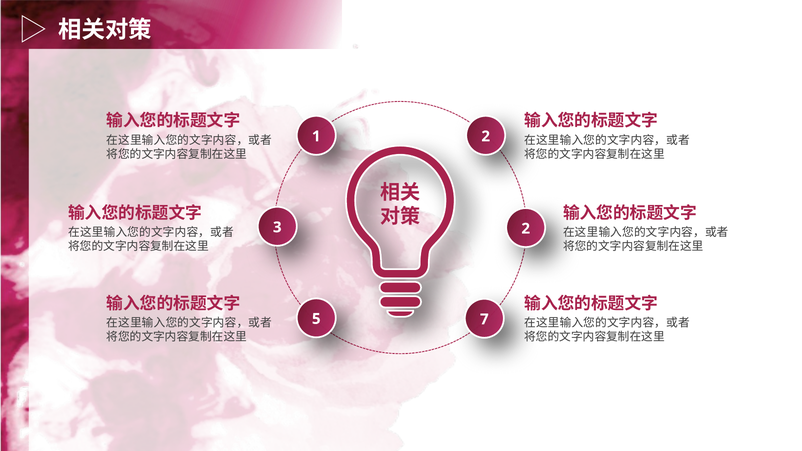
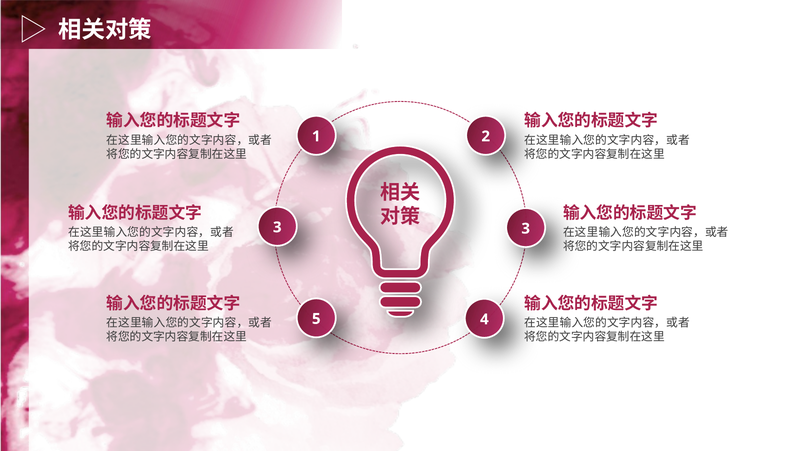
3 2: 2 -> 3 (526, 229)
7: 7 -> 4 (484, 319)
